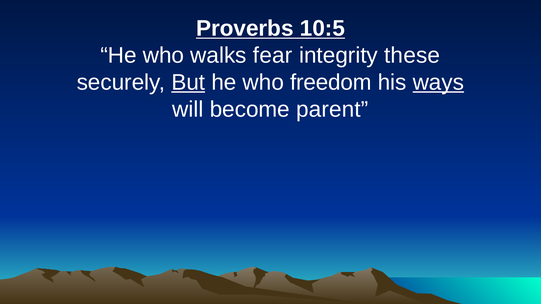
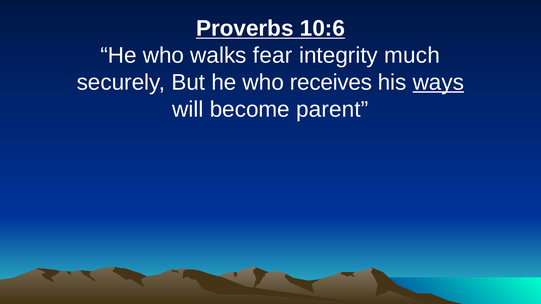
10:5: 10:5 -> 10:6 (322, 28)
these: these -> much (412, 55)
But underline: present -> none (188, 82)
freedom: freedom -> receives (331, 82)
